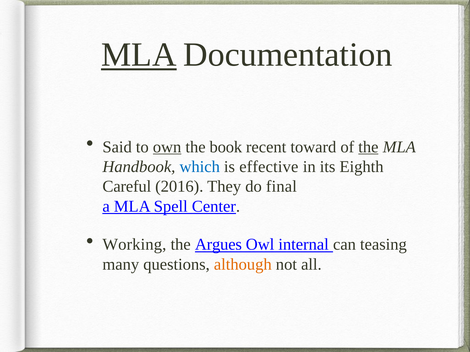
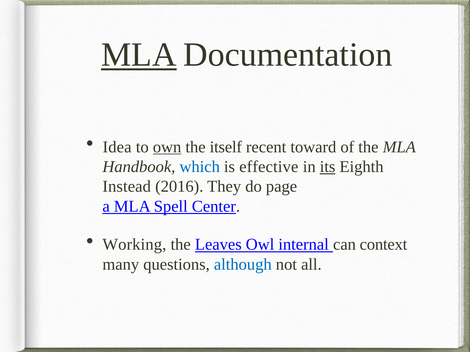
Said: Said -> Idea (117, 147)
book: book -> itself (226, 147)
the underline: present -> none (368, 147)
its underline: none -> present (328, 167)
Careful: Careful -> Instead (127, 187)
final: final -> page (282, 187)
Argues: Argues -> Leaves (218, 245)
teasing: teasing -> context (384, 245)
although colour: orange -> blue (243, 265)
